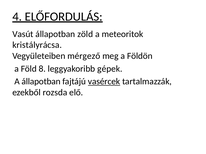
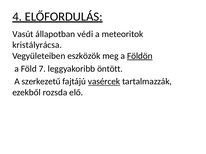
zöld: zöld -> védi (85, 34)
mérgező: mérgező -> eszközök (84, 56)
Földön underline: none -> present (140, 56)
8: 8 -> 7 (42, 69)
gépek: gépek -> öntött (110, 69)
A állapotban: állapotban -> szerkezetű (41, 82)
